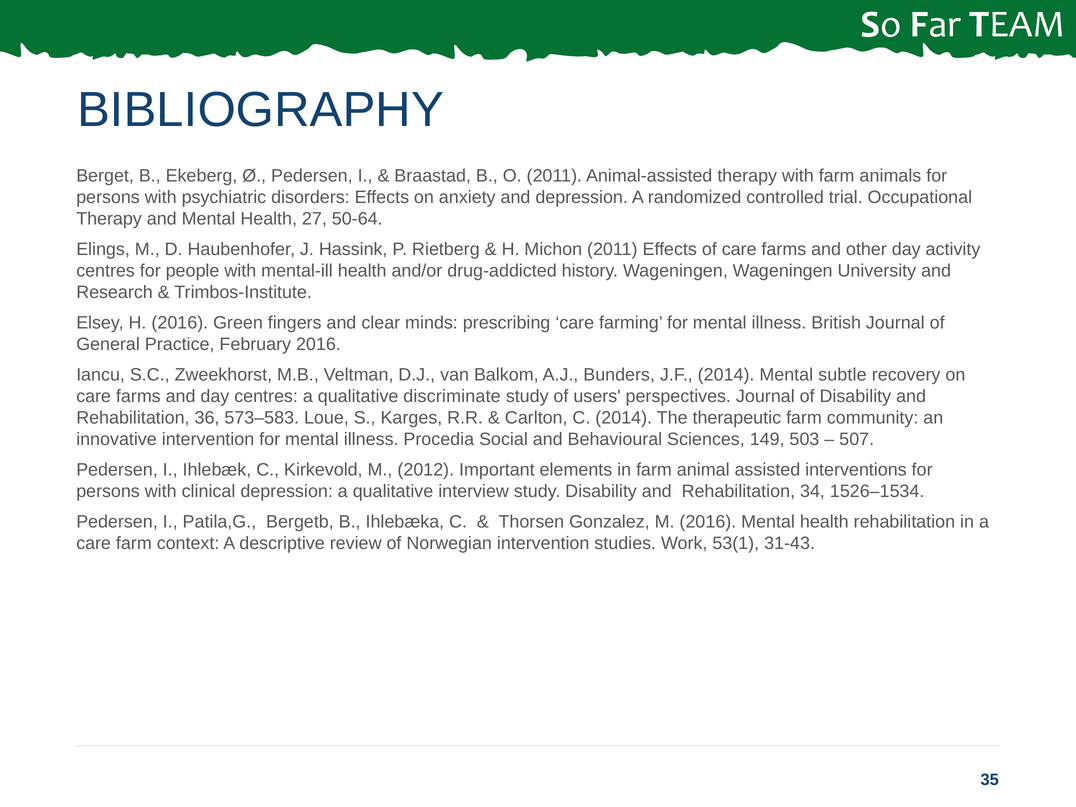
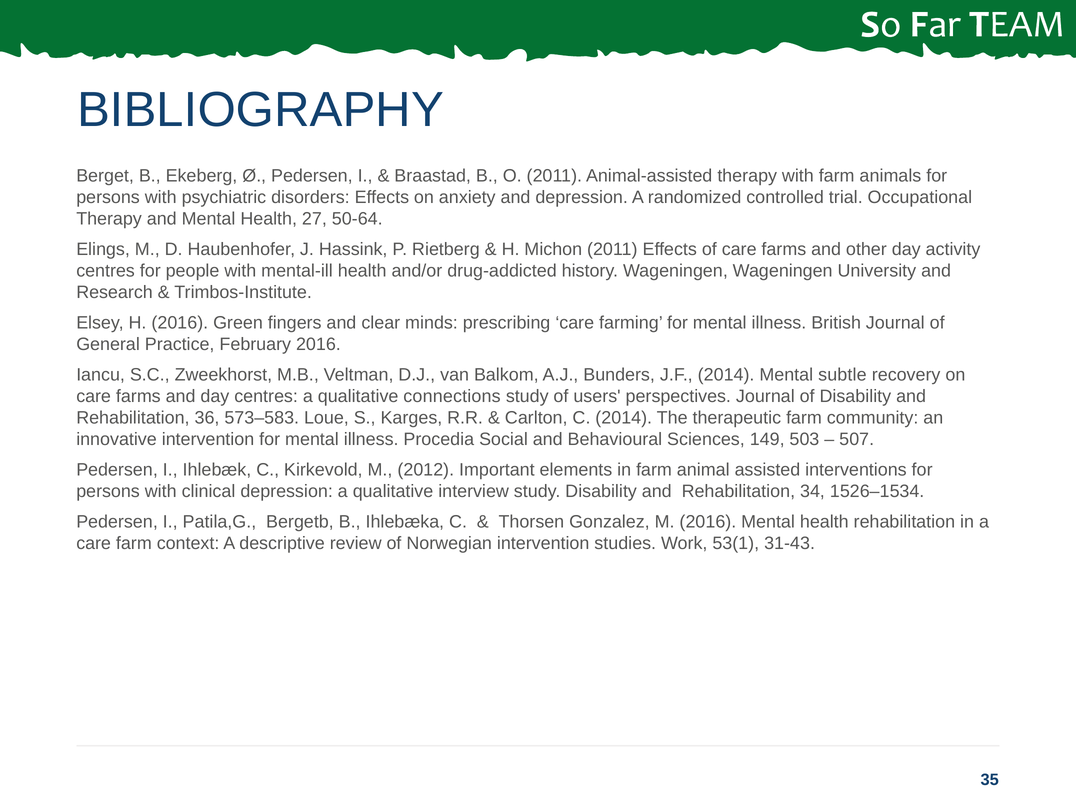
discriminate: discriminate -> connections (452, 396)
